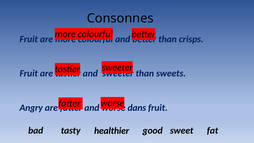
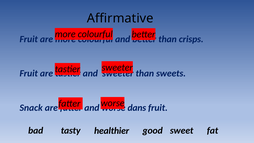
Consonnes: Consonnes -> Affirmative (120, 18)
Angry: Angry -> Snack (31, 108)
